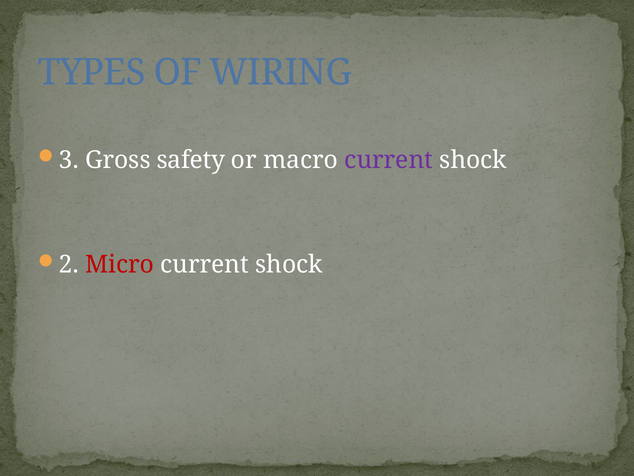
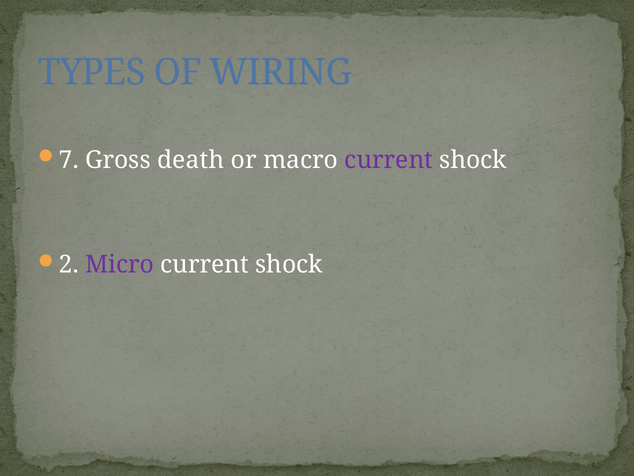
3: 3 -> 7 (69, 160)
safety: safety -> death (191, 160)
Micro colour: red -> purple (120, 265)
